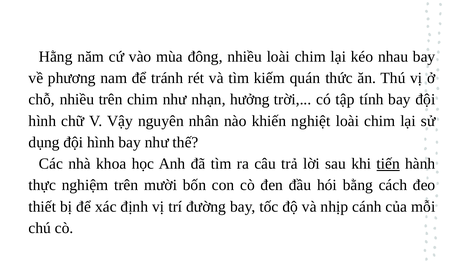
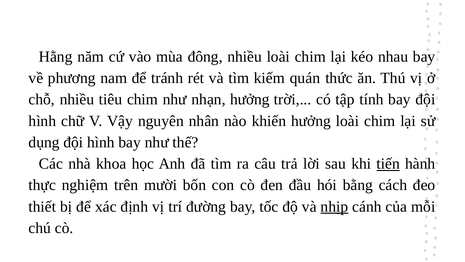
nhiều trên: trên -> tiêu (111, 99)
khiến nghiệt: nghiệt -> hưởng (311, 121)
nhịp underline: none -> present (334, 206)
